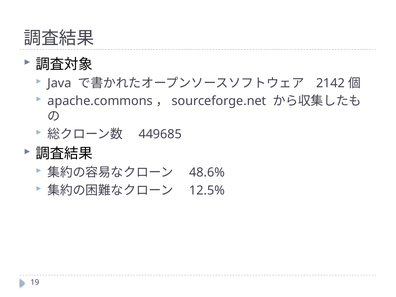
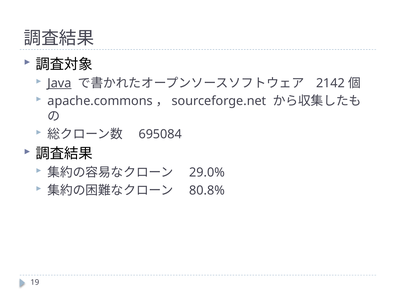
Java underline: none -> present (59, 83)
449685: 449685 -> 695084 (160, 134)
48.6%: 48.6% -> 29.0% (207, 172)
12.5%: 12.5% -> 80.8% (207, 190)
